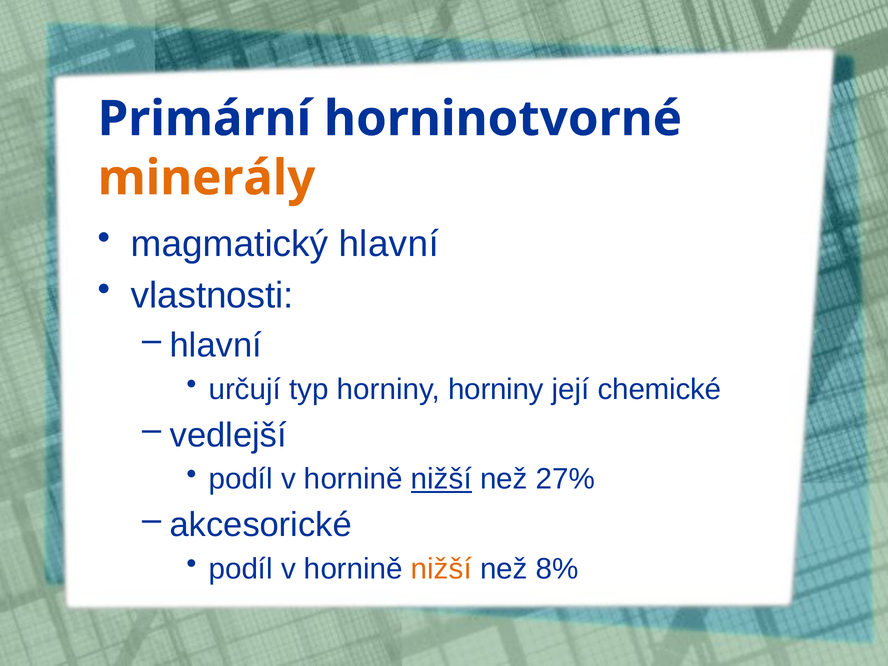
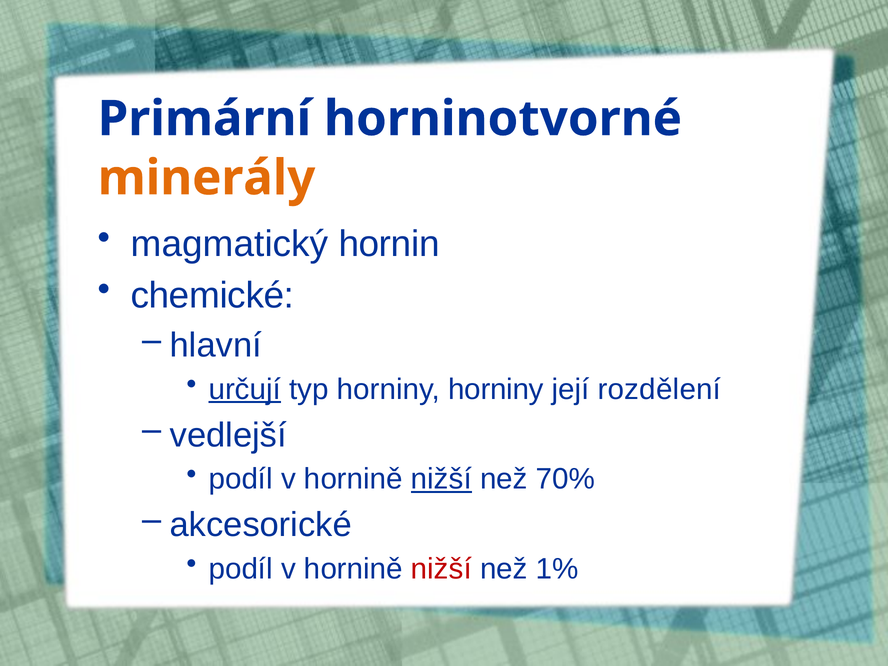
magmatický hlavní: hlavní -> hornin (389, 244)
vlastnosti: vlastnosti -> chemické (212, 296)
určují underline: none -> present (245, 389)
chemické: chemické -> rozdělení (659, 389)
27%: 27% -> 70% (566, 479)
nižší colour: orange -> red (441, 569)
8%: 8% -> 1% (557, 569)
